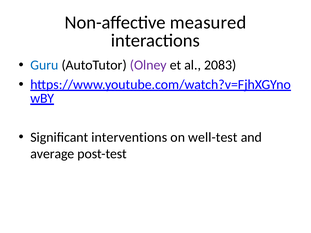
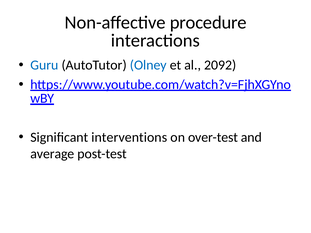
measured: measured -> procedure (208, 23)
Olney colour: purple -> blue (148, 65)
2083: 2083 -> 2092 (220, 65)
well-test: well-test -> over-test (213, 137)
